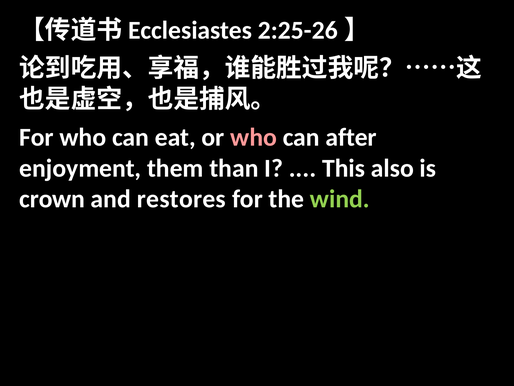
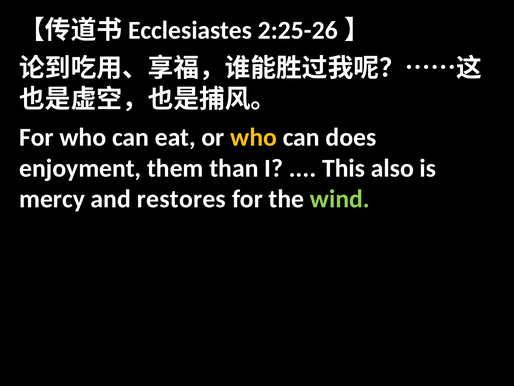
who colour: pink -> yellow (254, 137)
after: after -> does (351, 137)
crown: crown -> mercy (52, 199)
